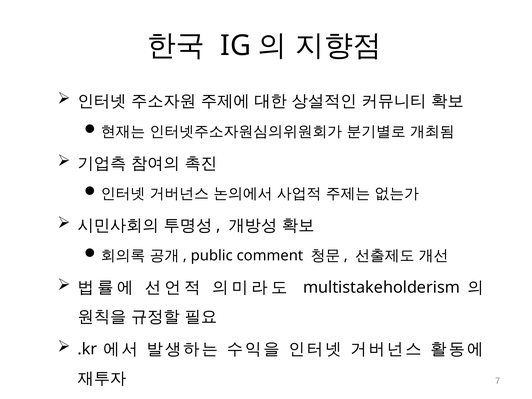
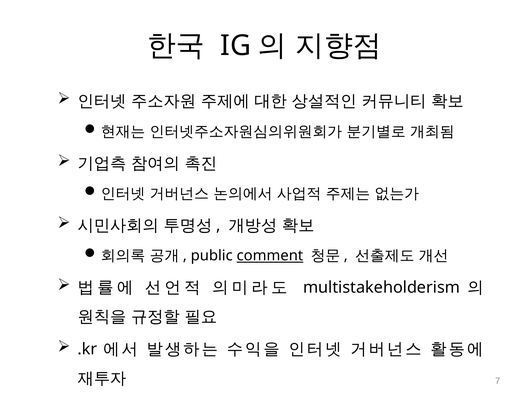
comment underline: none -> present (270, 256)
